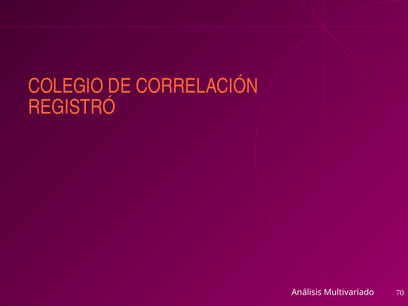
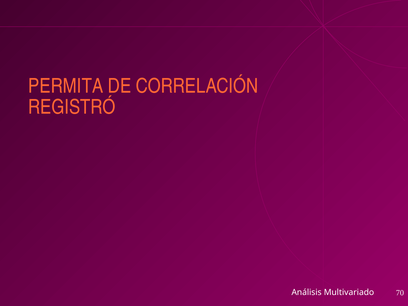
COLEGIO: COLEGIO -> PERMITA (66, 86)
